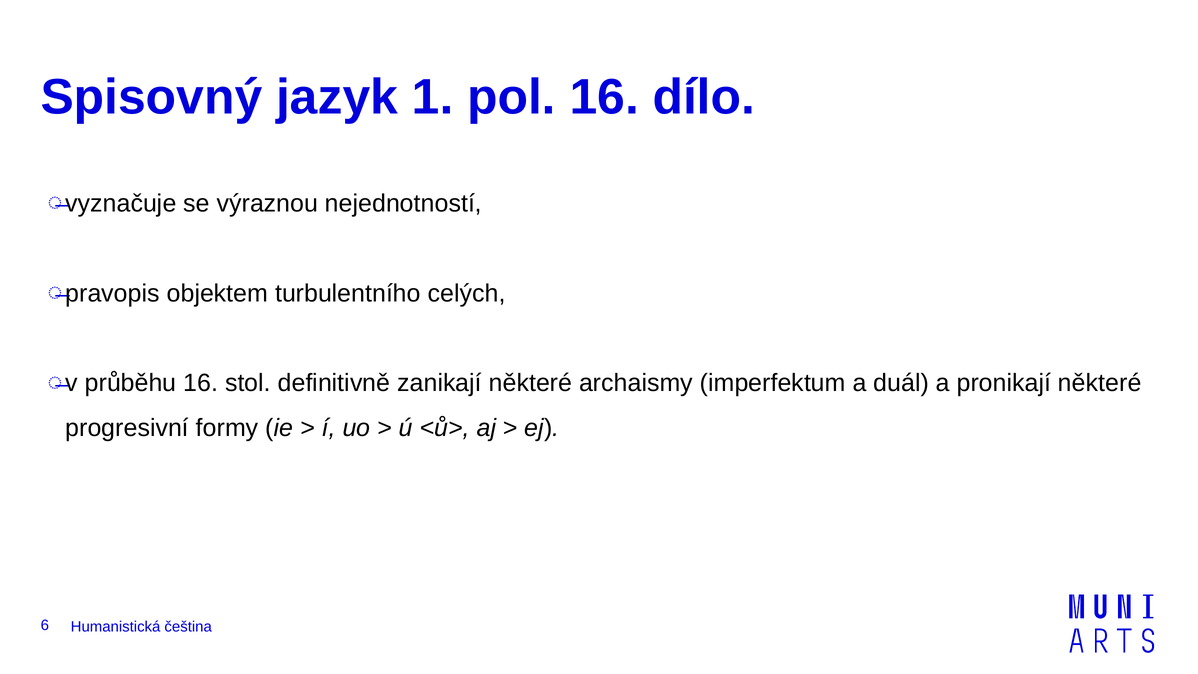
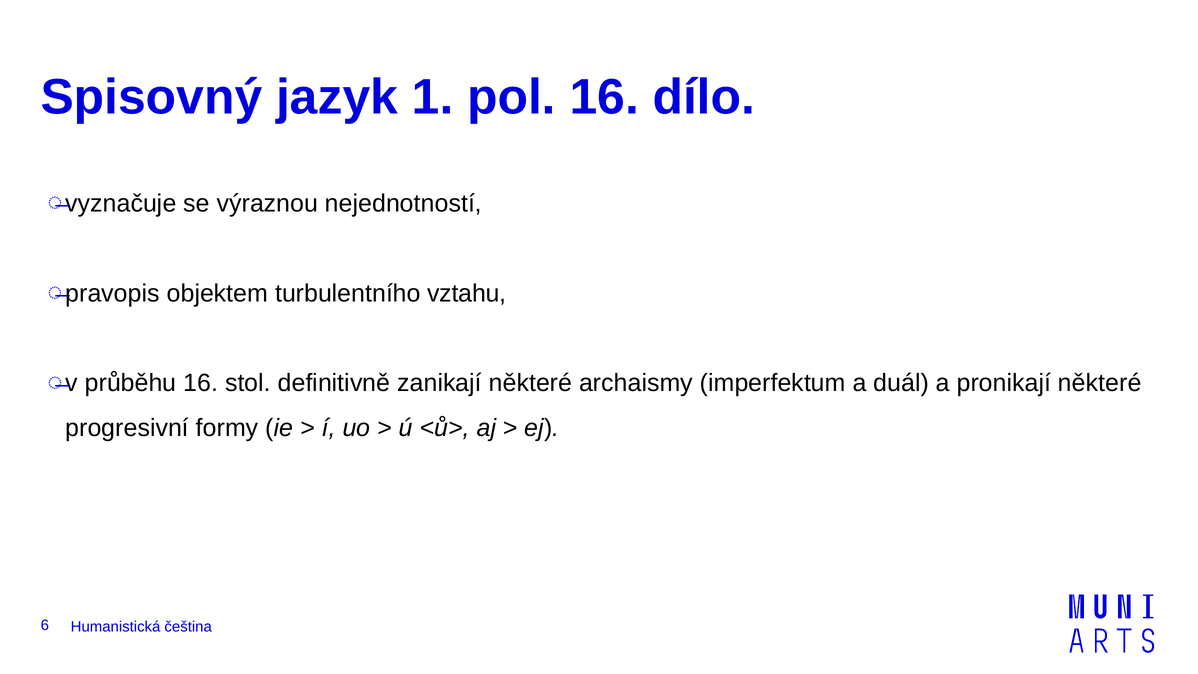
celých: celých -> vztahu (467, 293)
